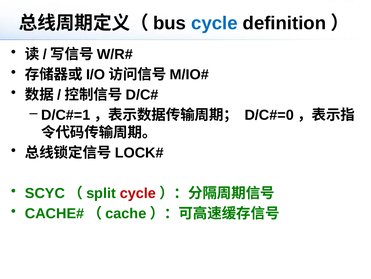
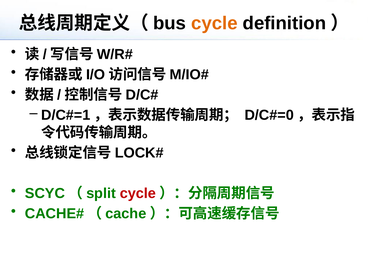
cycle colour: blue -> orange (214, 23)
